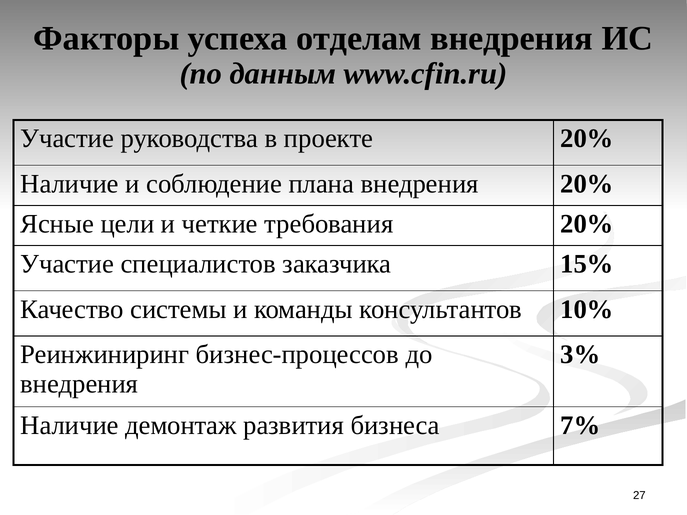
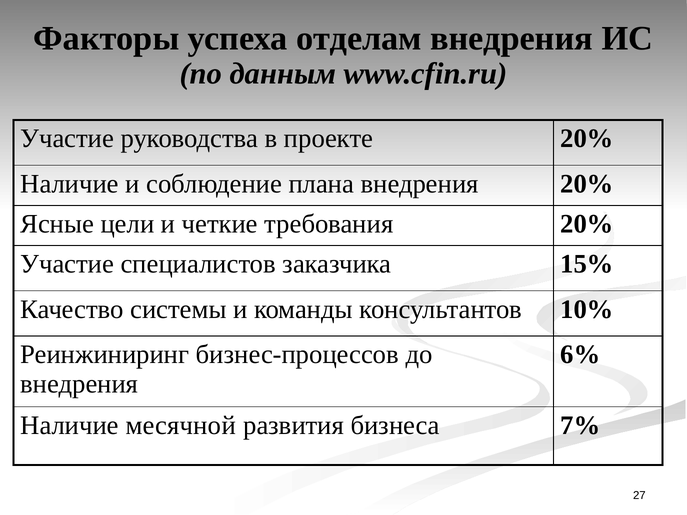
3%: 3% -> 6% (580, 354)
демонтаж: демонтаж -> месячной (181, 425)
